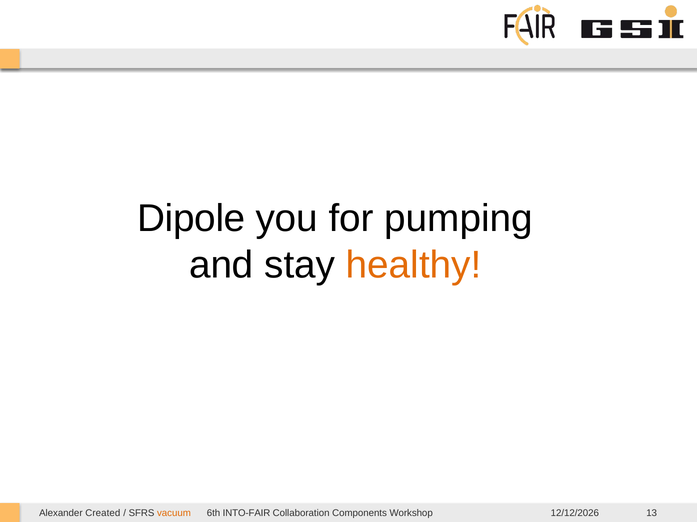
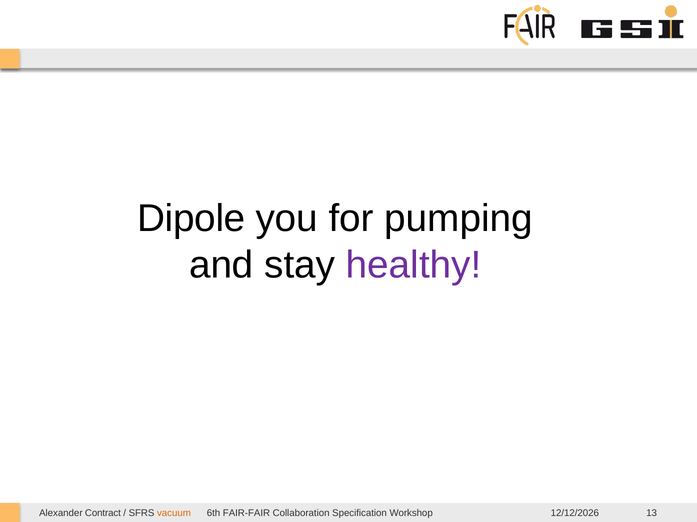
healthy colour: orange -> purple (414, 265)
Created: Created -> Contract (103, 514)
INTO-FAIR: INTO-FAIR -> FAIR-FAIR (246, 514)
Components: Components -> Specification (360, 514)
